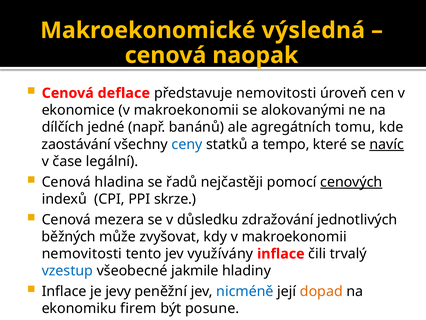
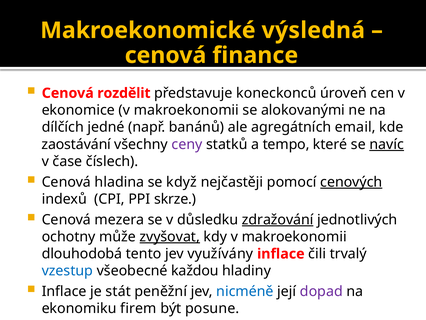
naopak: naopak -> finance (255, 55)
deflace: deflace -> rozdělit (124, 93)
představuje nemovitosti: nemovitosti -> koneckonců (276, 93)
tomu: tomu -> email (355, 127)
ceny colour: blue -> purple (187, 144)
legální: legální -> číslech (112, 161)
řadů: řadů -> když (182, 182)
zdražování underline: none -> present (278, 219)
běžných: běžných -> ochotny (69, 236)
zvyšovat underline: none -> present (170, 236)
nemovitosti: nemovitosti -> dlouhodobá (82, 253)
jakmile: jakmile -> každou (195, 271)
jevy: jevy -> stát (118, 291)
dopad colour: orange -> purple (321, 291)
